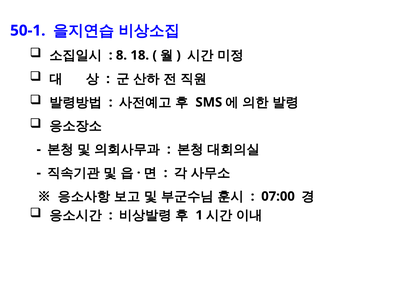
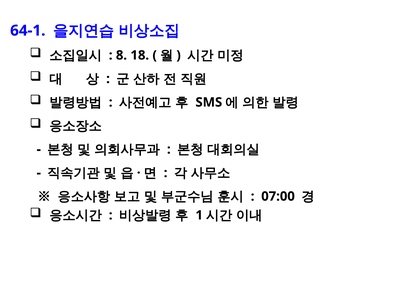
50-1: 50-1 -> 64-1 (28, 31)
